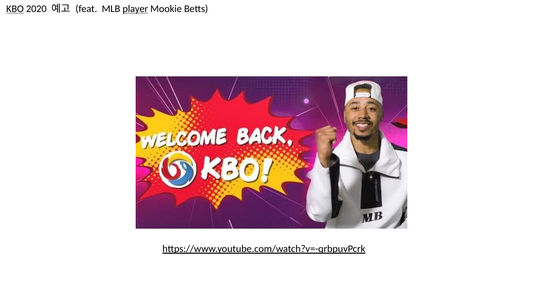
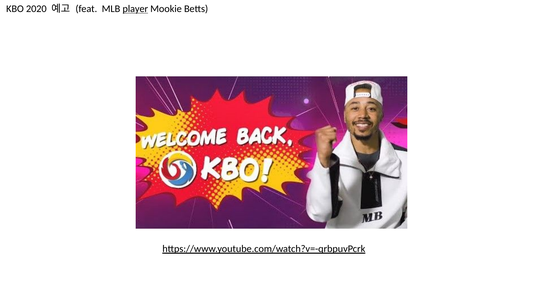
KBO underline: present -> none (15, 9)
